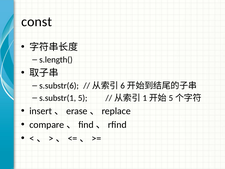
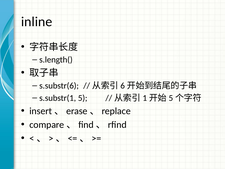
const: const -> inline (37, 22)
